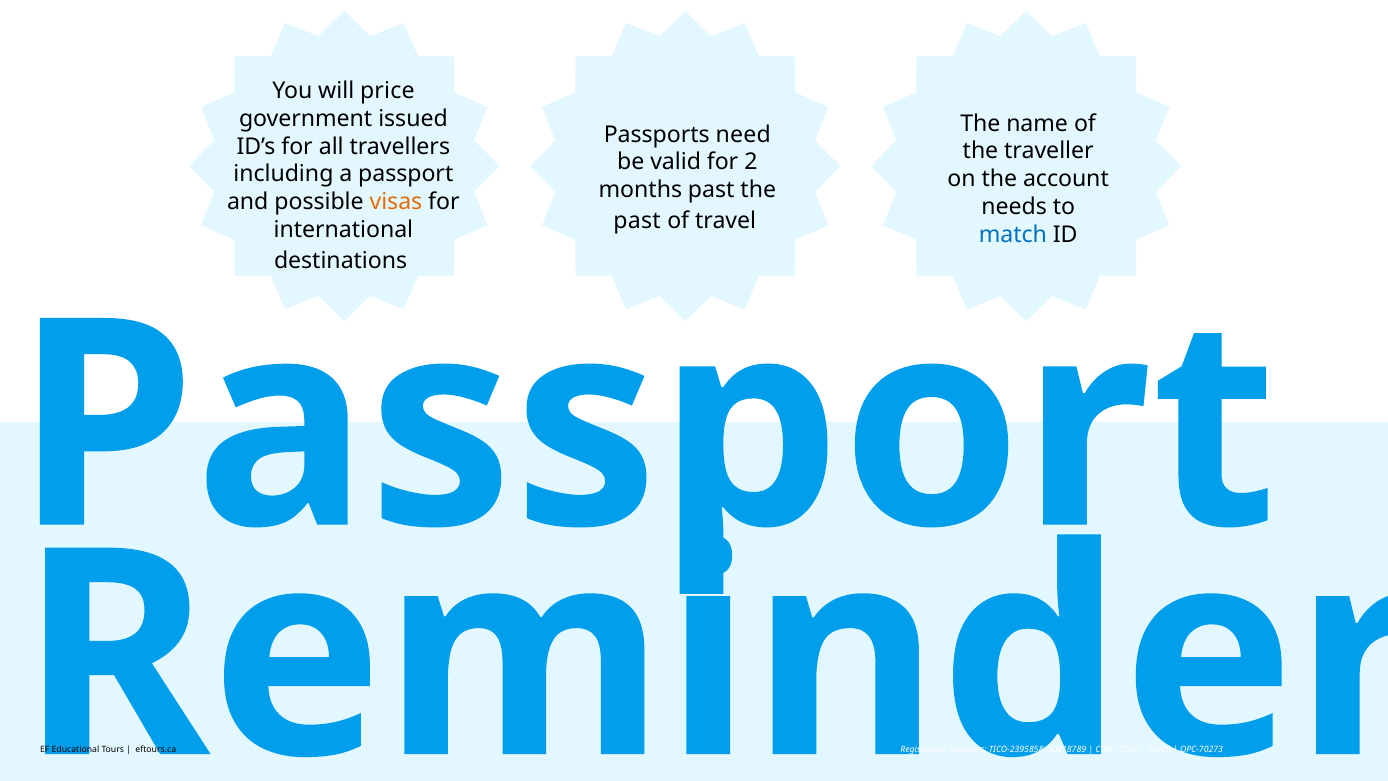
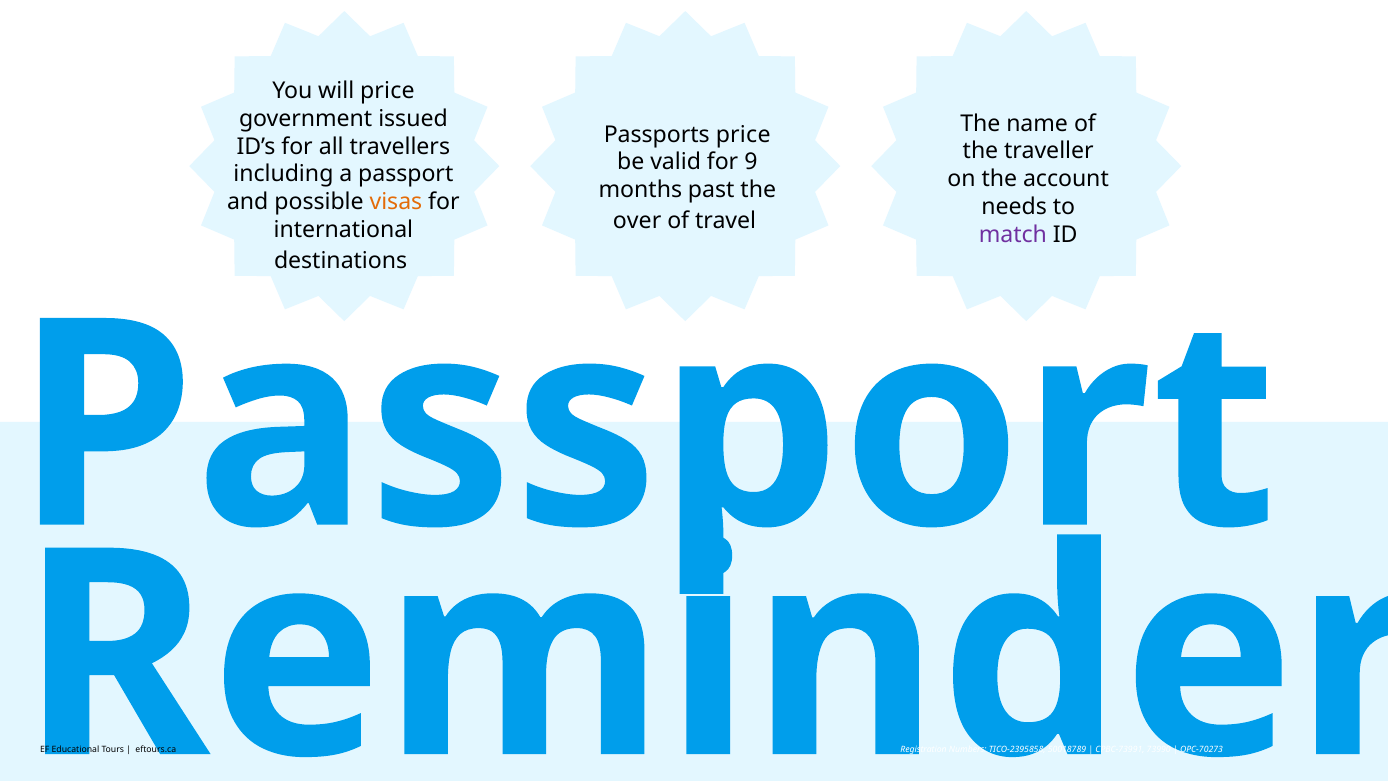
Passports need: need -> price (743, 135)
2: 2 -> 9 (751, 162)
past: past -> over (637, 221)
match colour: blue -> purple (1013, 234)
